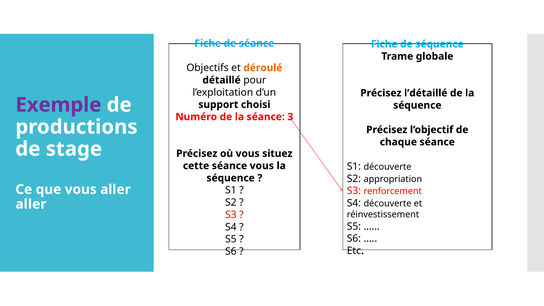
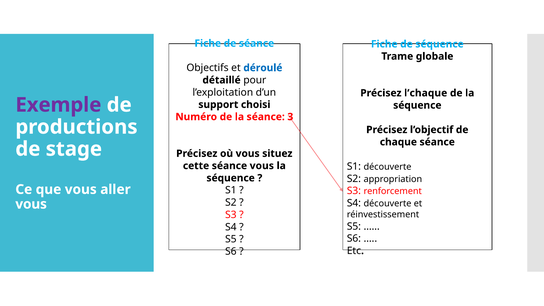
déroulé colour: orange -> blue (263, 68)
l’détaillé: l’détaillé -> l’chaque (426, 93)
aller: aller -> vous (31, 204)
